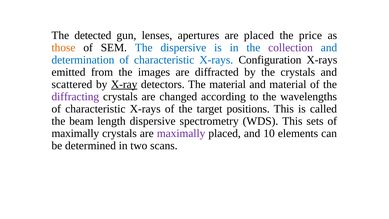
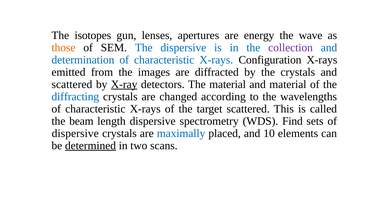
detected: detected -> isotopes (93, 35)
are placed: placed -> energy (259, 35)
price: price -> wave (311, 35)
diffracting colour: purple -> blue (75, 96)
target positions: positions -> scattered (248, 109)
WDS This: This -> Find (292, 121)
maximally: maximally -> dispersive (75, 133)
maximally colour: purple -> blue (181, 133)
determined underline: none -> present (90, 145)
